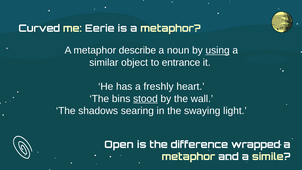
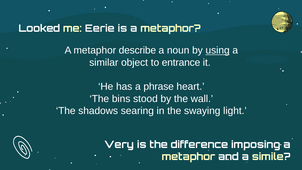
Curved: Curved -> Looked (39, 28)
freshly: freshly -> phrase (159, 87)
stood underline: present -> none (145, 99)
Open: Open -> Very (119, 145)
wrapped: wrapped -> imposing (256, 145)
